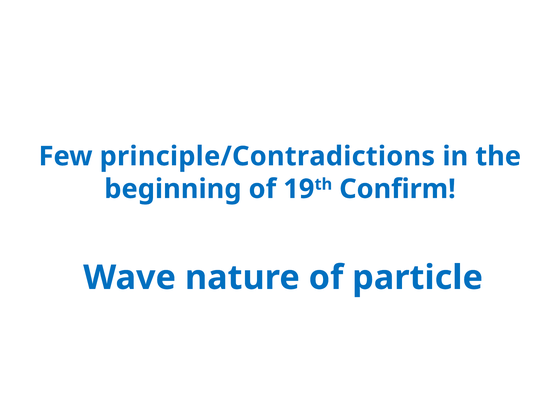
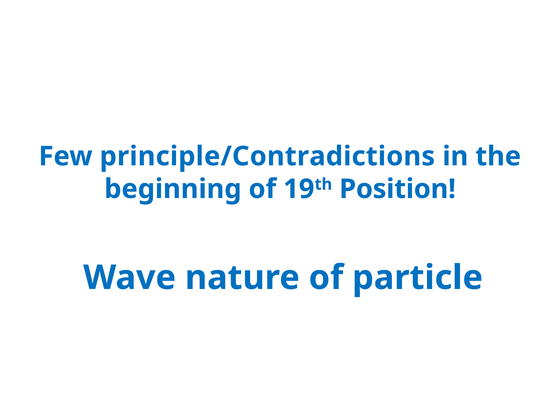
Confirm: Confirm -> Position (398, 189)
